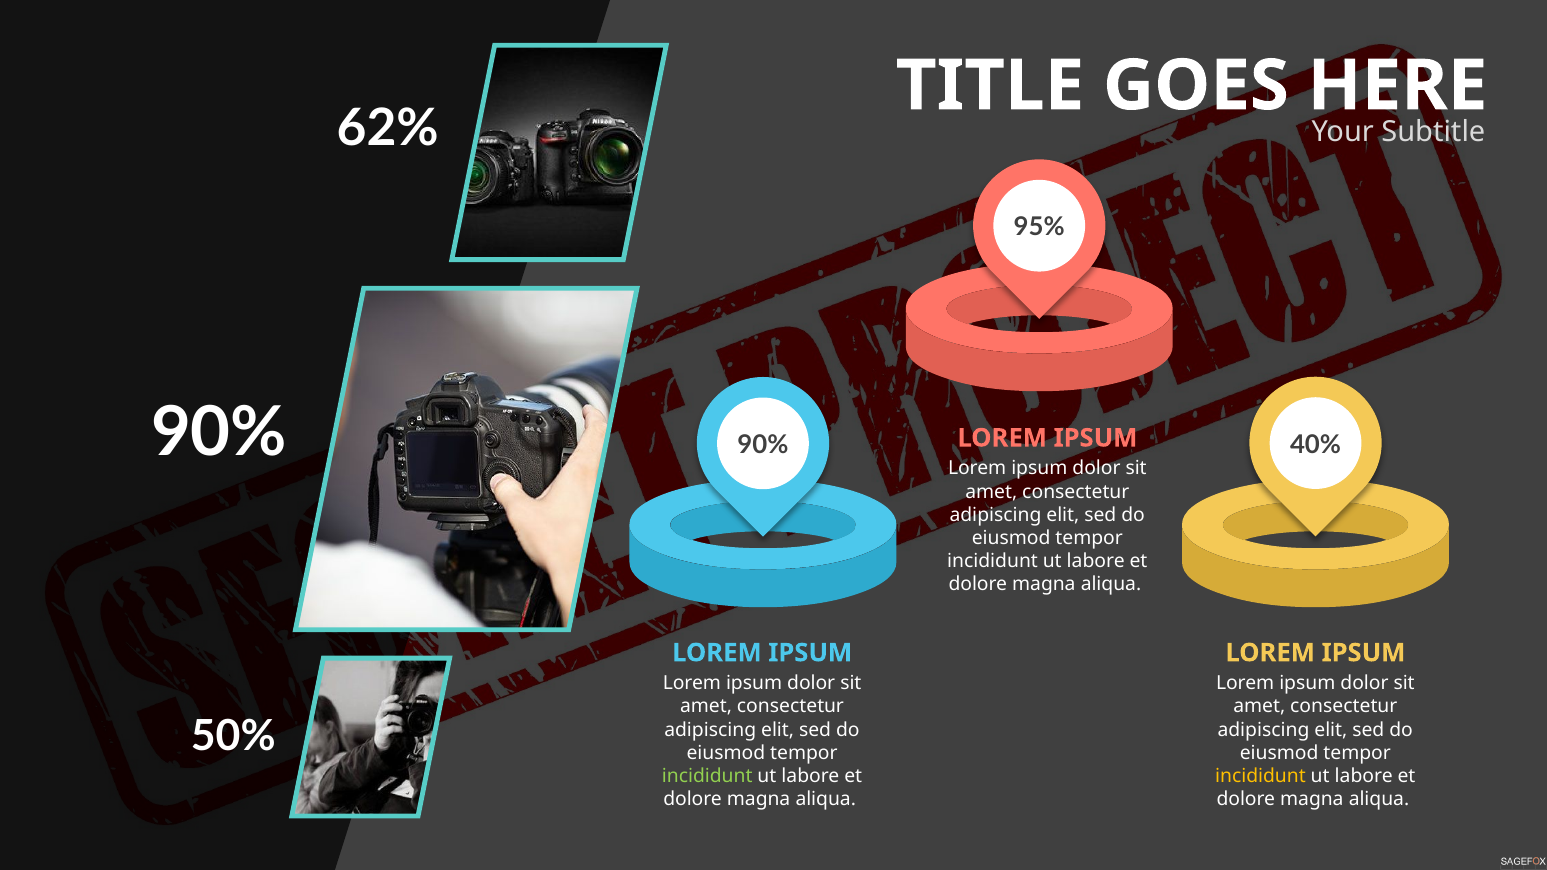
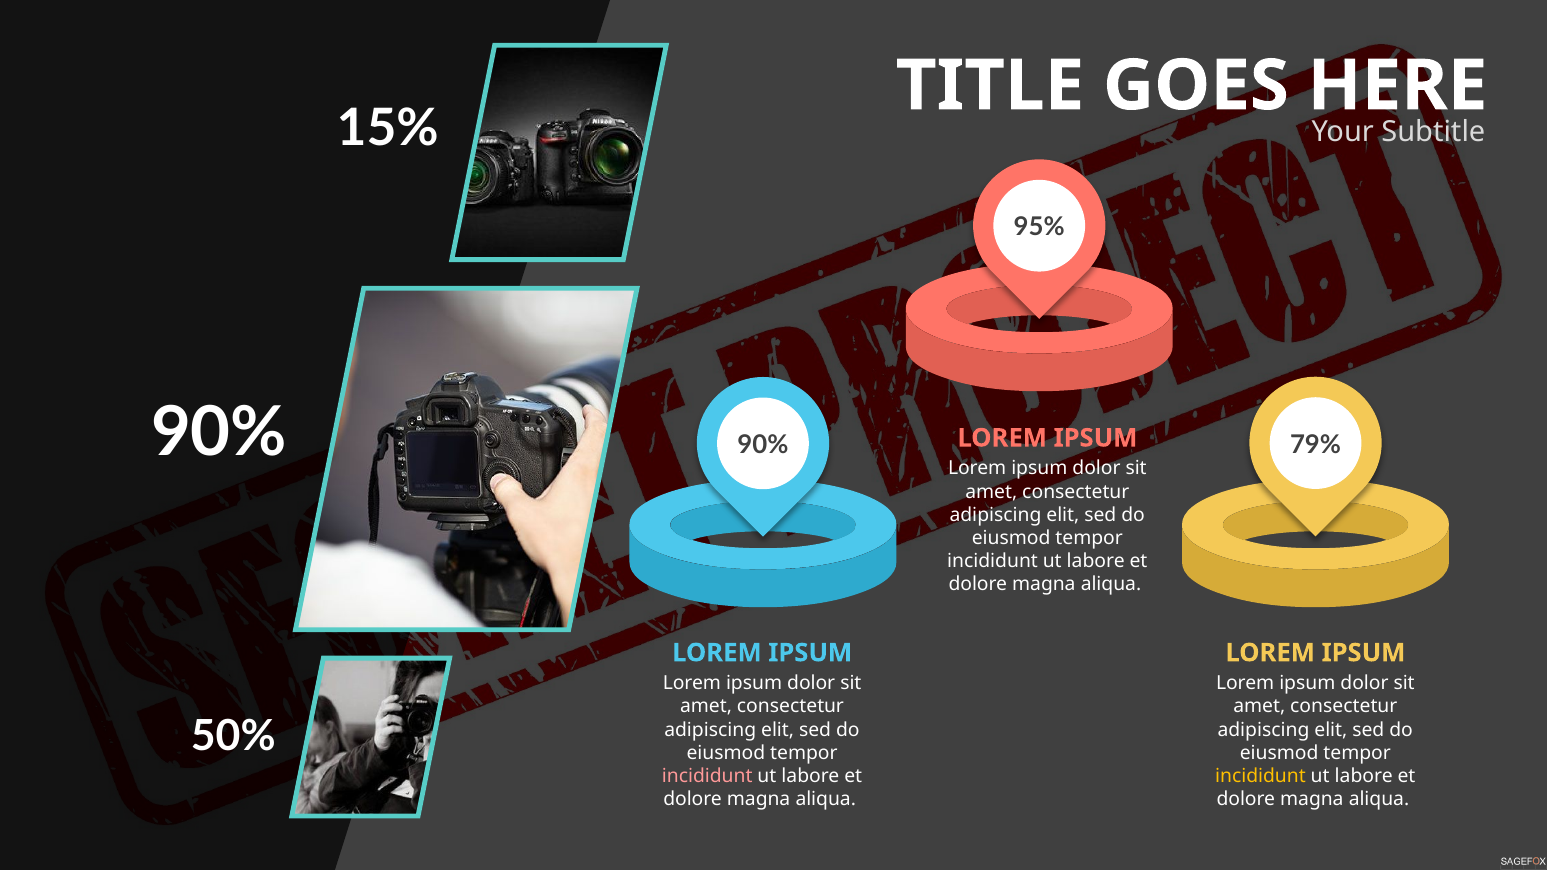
62%: 62% -> 15% (388, 129)
40%: 40% -> 79% (1316, 445)
incididunt colour: light green -> pink (707, 776)
